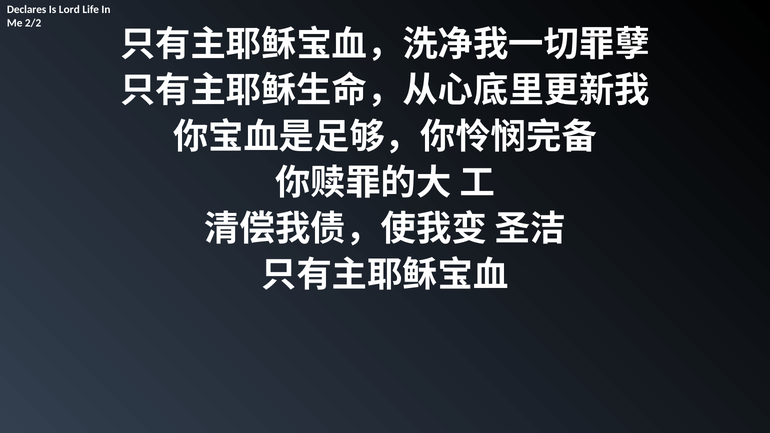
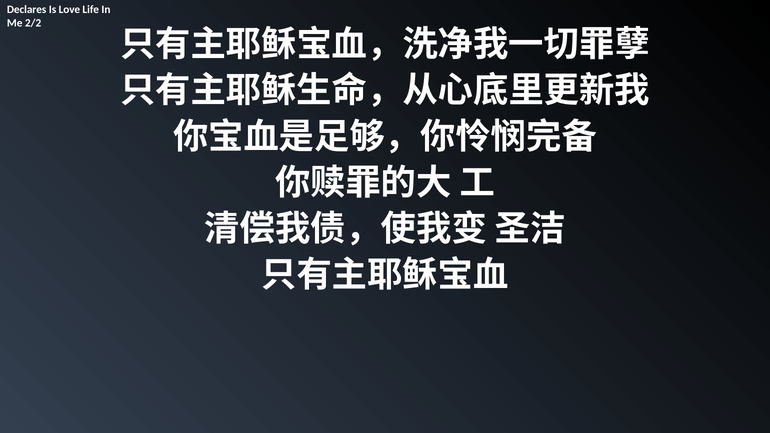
Lord: Lord -> Love (69, 9)
